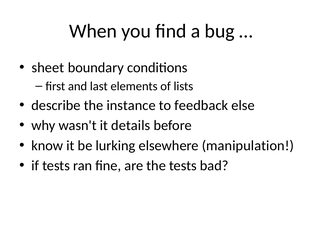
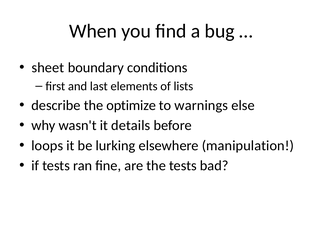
instance: instance -> optimize (131, 105)
feedback: feedback -> warnings (201, 105)
know: know -> loops (47, 145)
